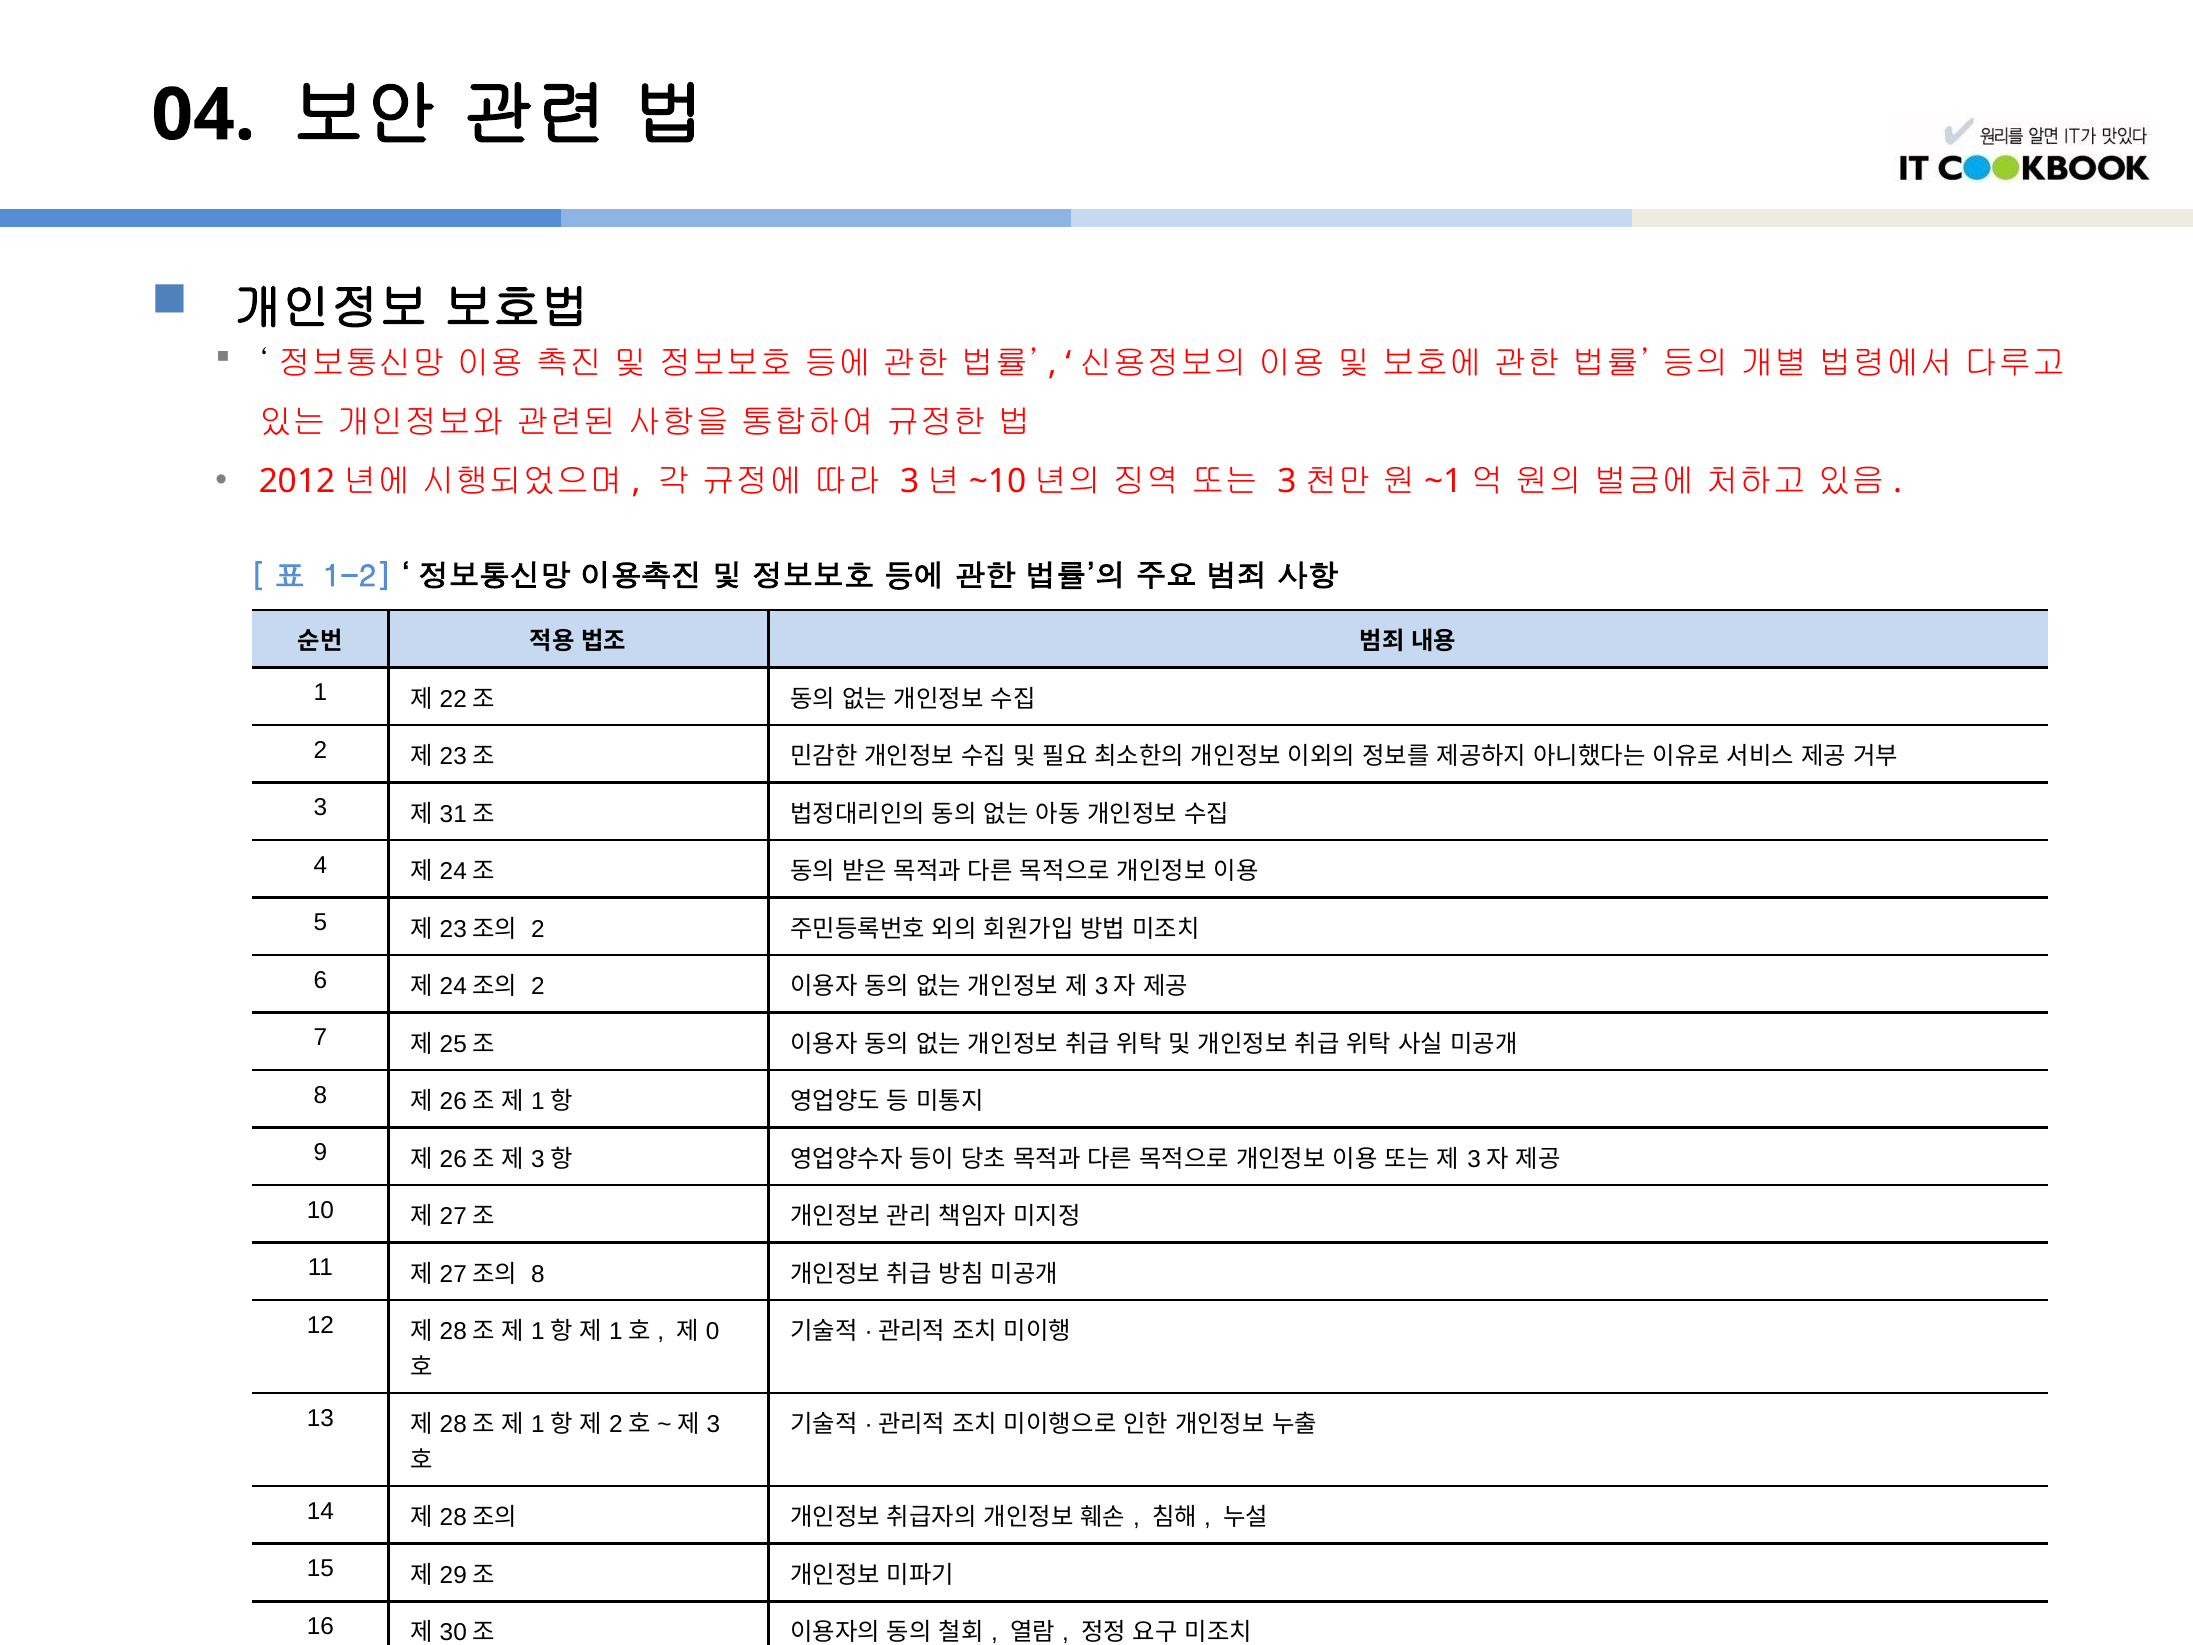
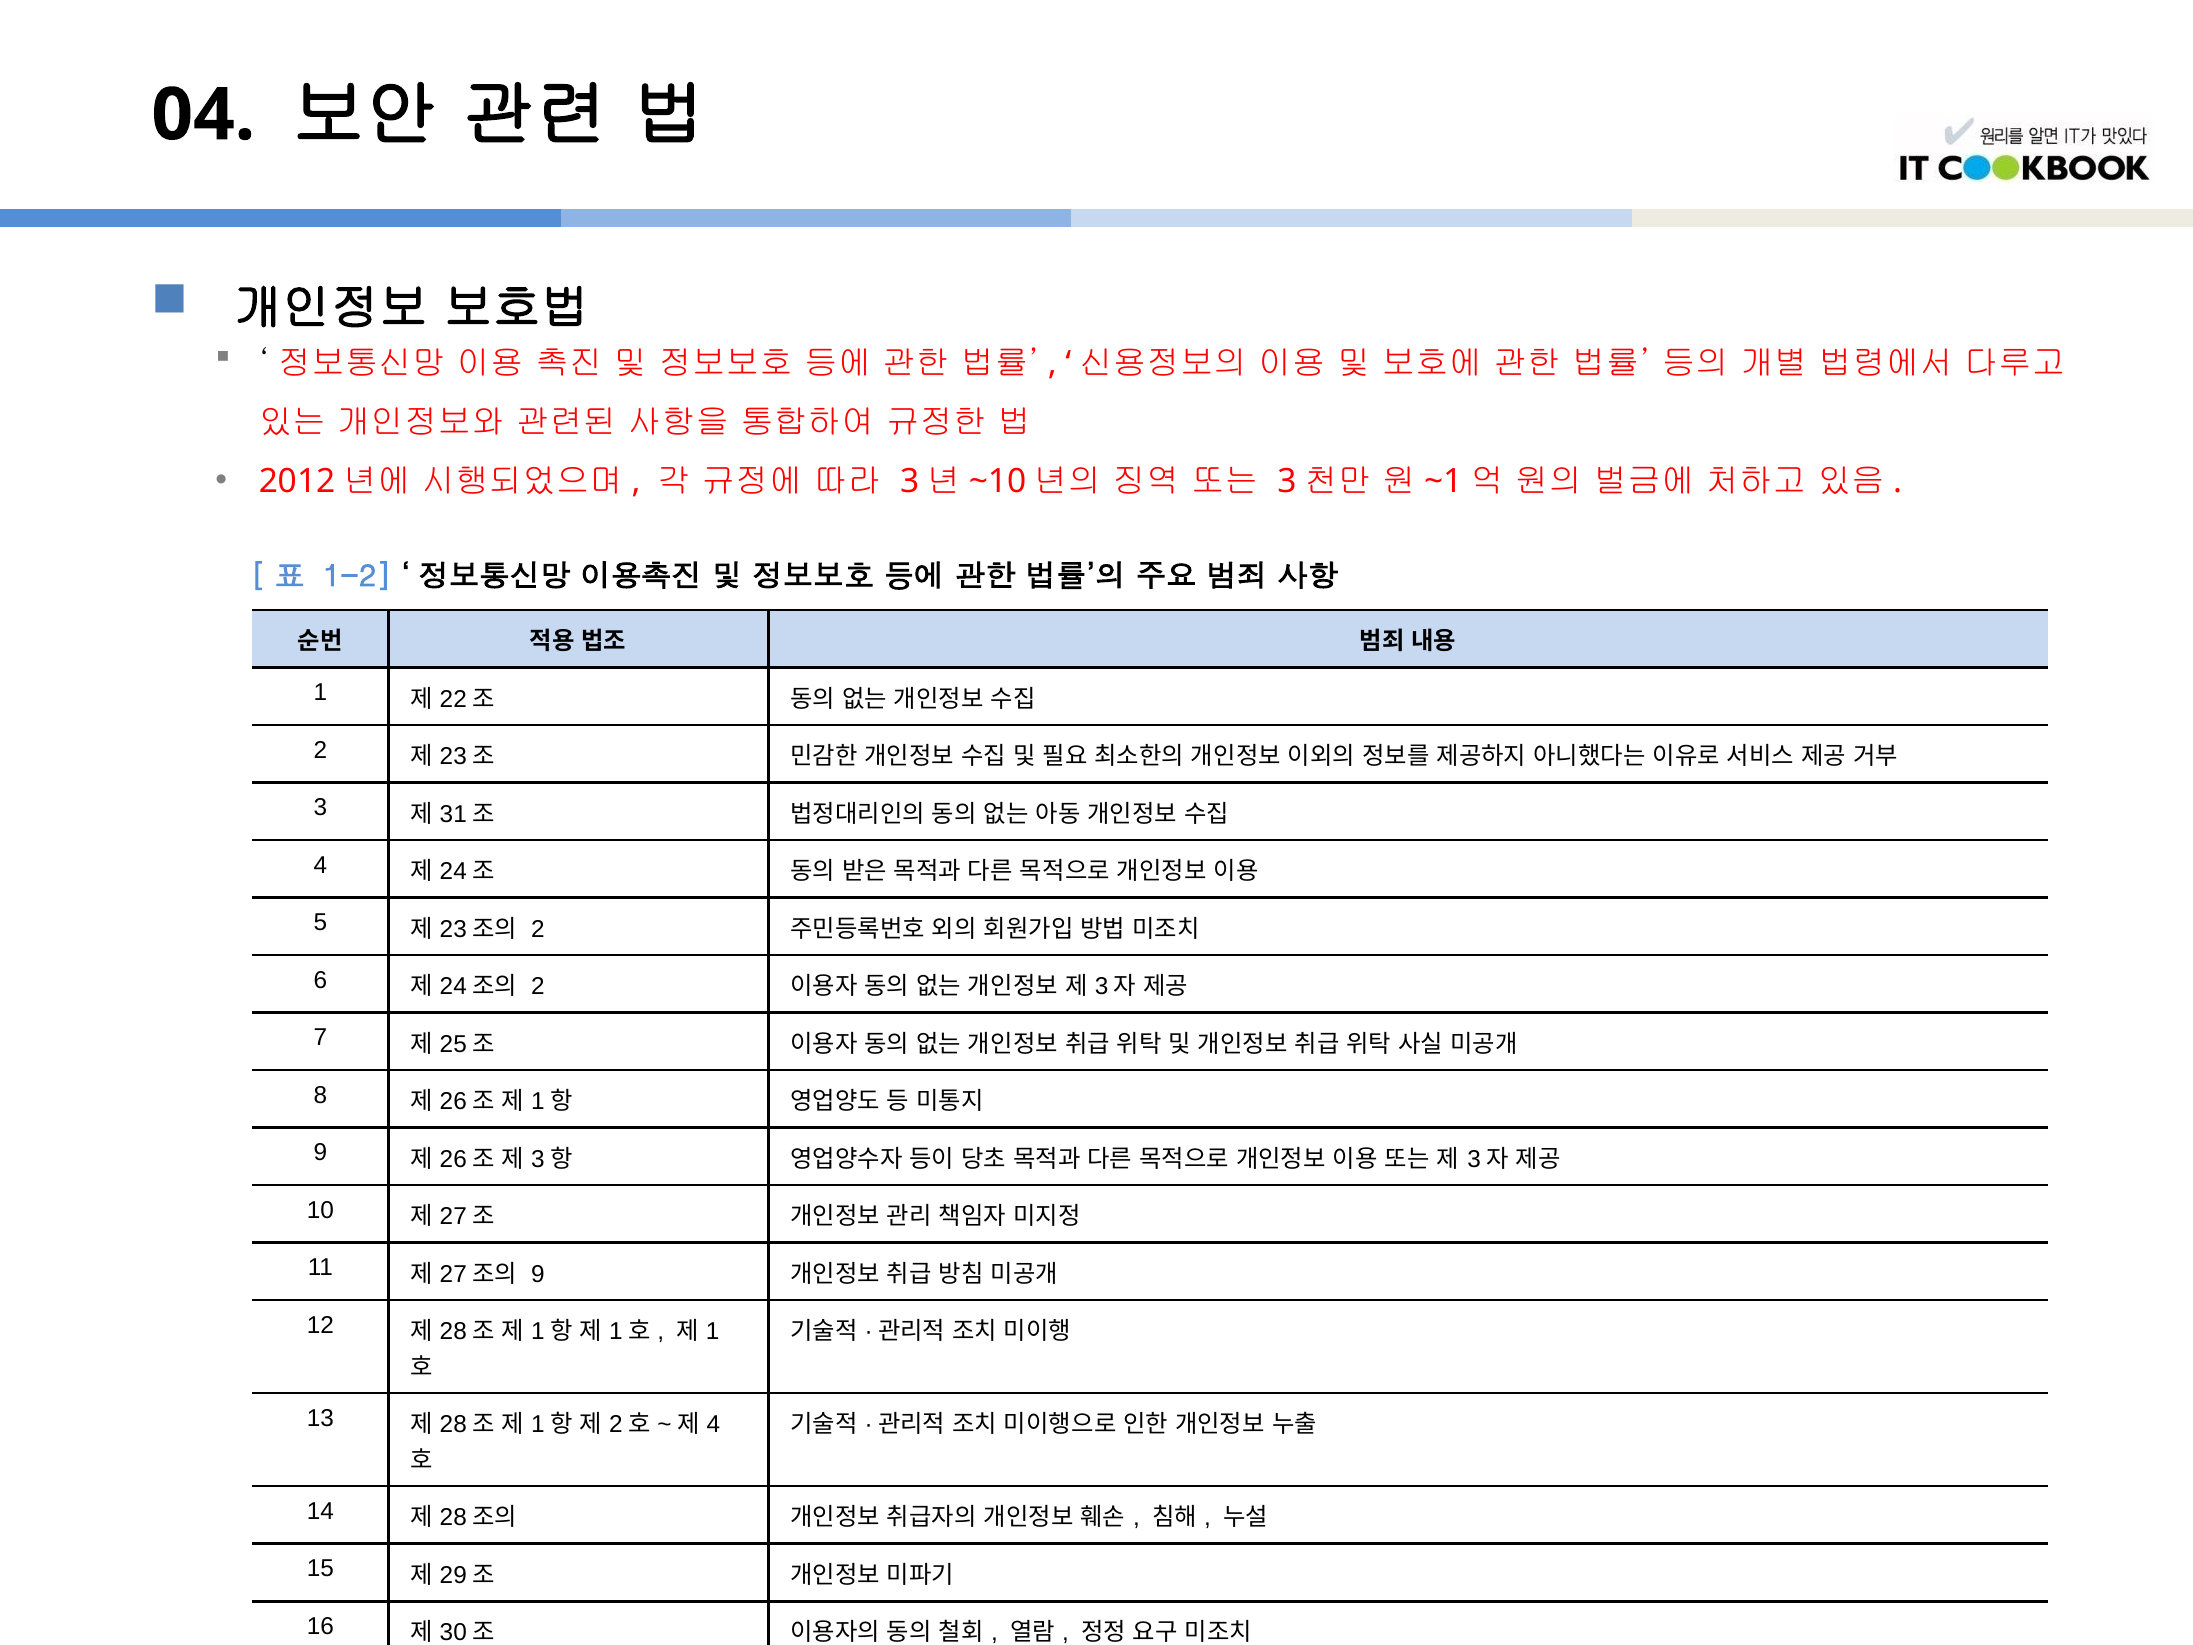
8: 8 -> 9 (538, 1274)
0: 0 -> 1 (713, 1331)
3: 3 -> 4 (713, 1424)
